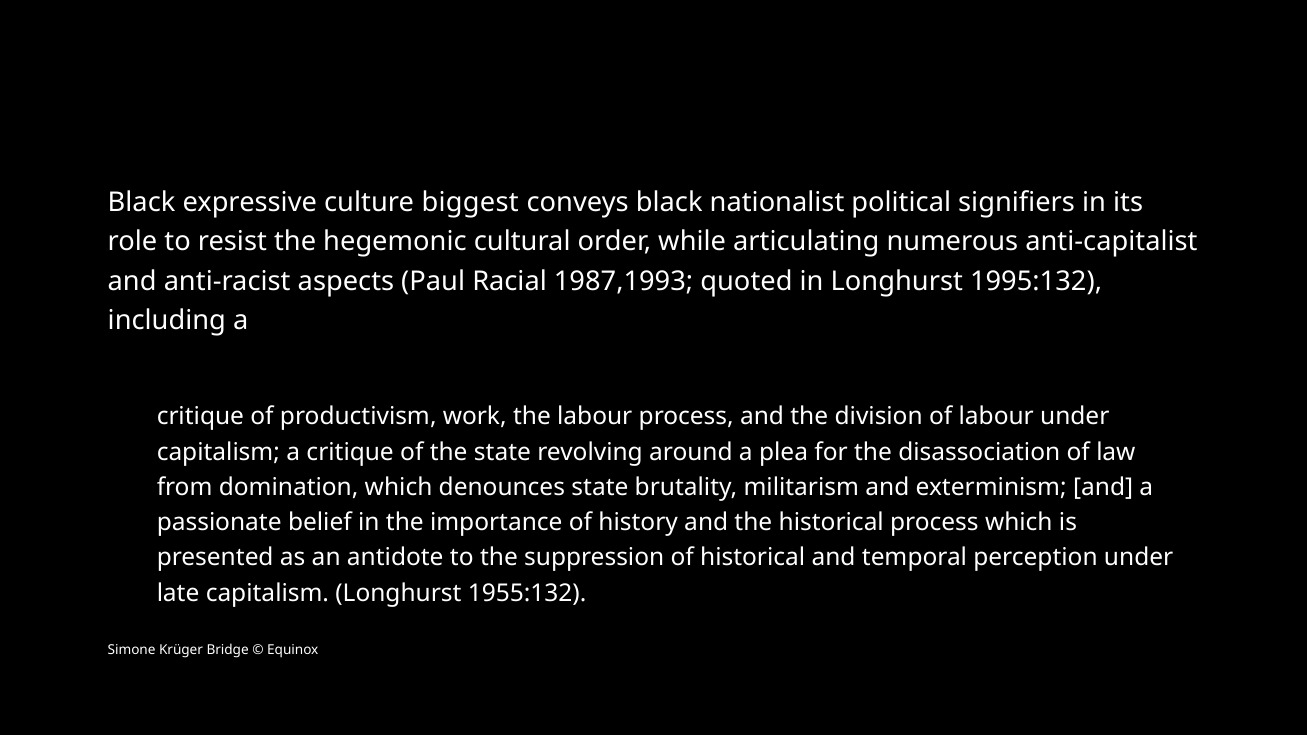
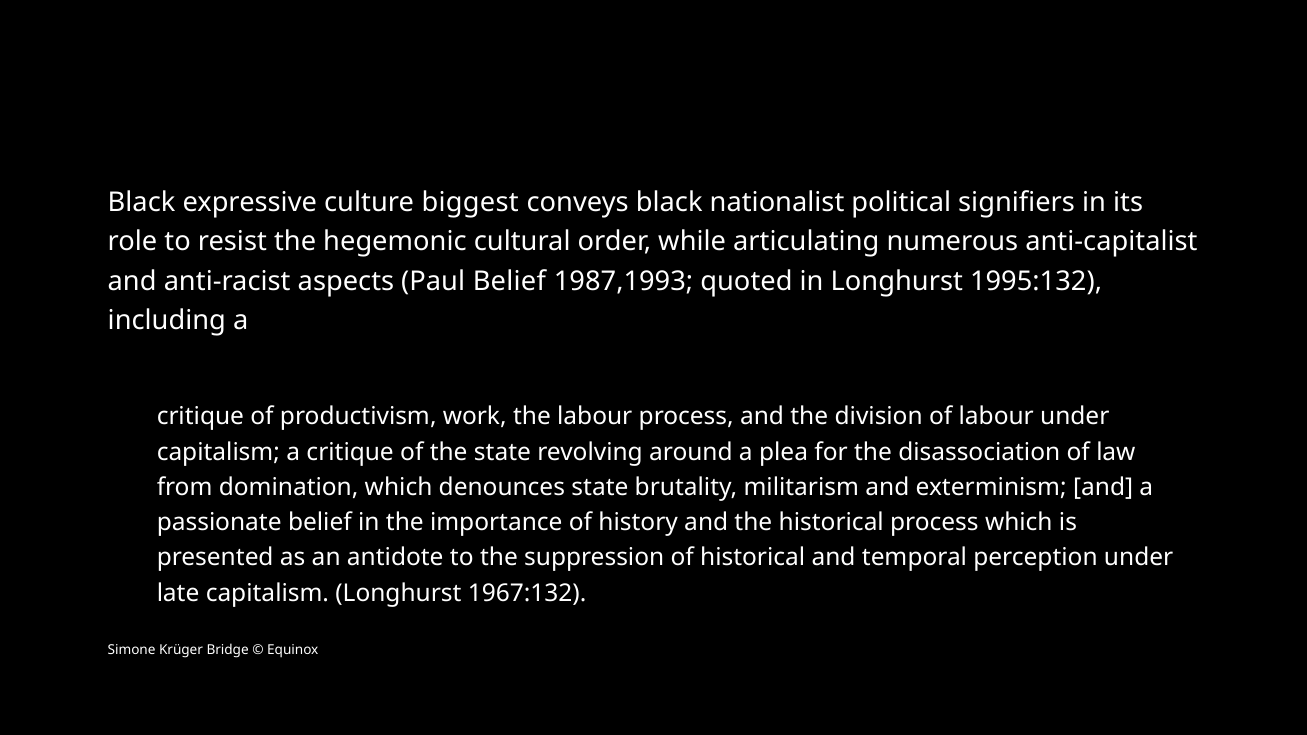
Paul Racial: Racial -> Belief (509, 281)
1955:132: 1955:132 -> 1967:132 (527, 593)
